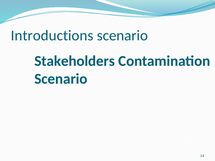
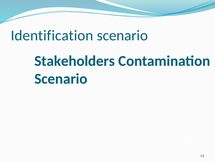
Introductions: Introductions -> Identification (52, 36)
